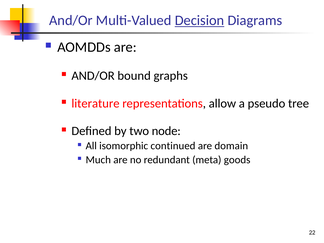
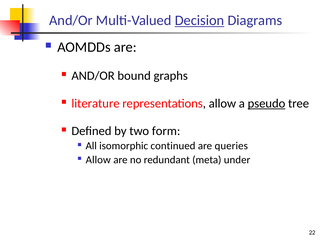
pseudo underline: none -> present (266, 103)
node: node -> form (166, 131)
domain: domain -> queries (231, 146)
Much: Much -> Allow (98, 160)
goods: goods -> under (237, 160)
